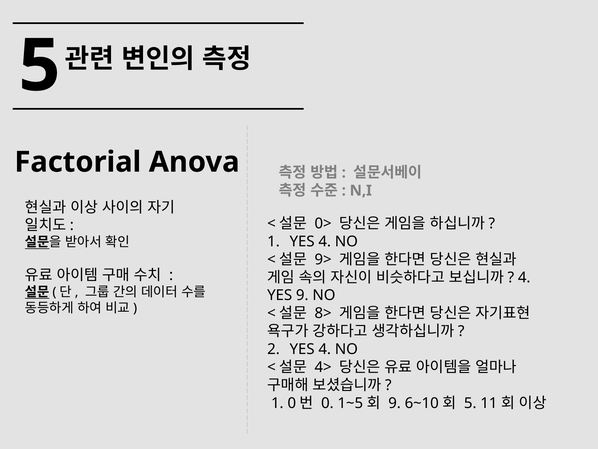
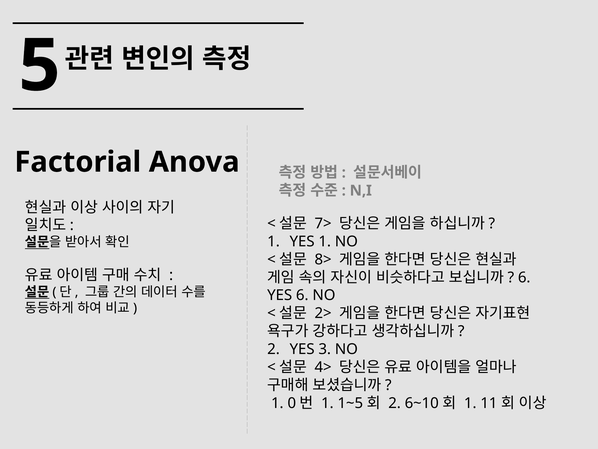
0>: 0> -> 7> (323, 223)
1 YES 4: 4 -> 1 (325, 241)
9>: 9> -> 8> (323, 259)
4: 4 -> 6 (524, 277)
YES 9: 9 -> 6 (302, 295)
8>: 8> -> 2> (323, 313)
2 YES 4: 4 -> 3 (325, 349)
0: 0 -> 1 (327, 403)
9: 9 -> 2 (395, 403)
5: 5 -> 1 (470, 403)
